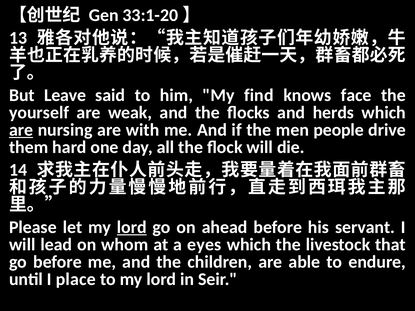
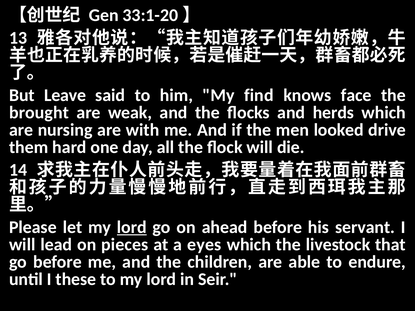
yourself: yourself -> brought (39, 113)
are underline: present -> none (21, 130)
people: people -> looked (339, 130)
whom: whom -> pieces (125, 245)
place: place -> these (76, 279)
